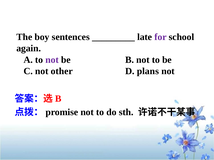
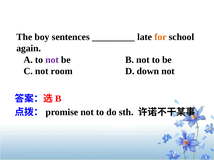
for colour: purple -> orange (161, 37)
other: other -> room (62, 71)
plans: plans -> down (148, 71)
